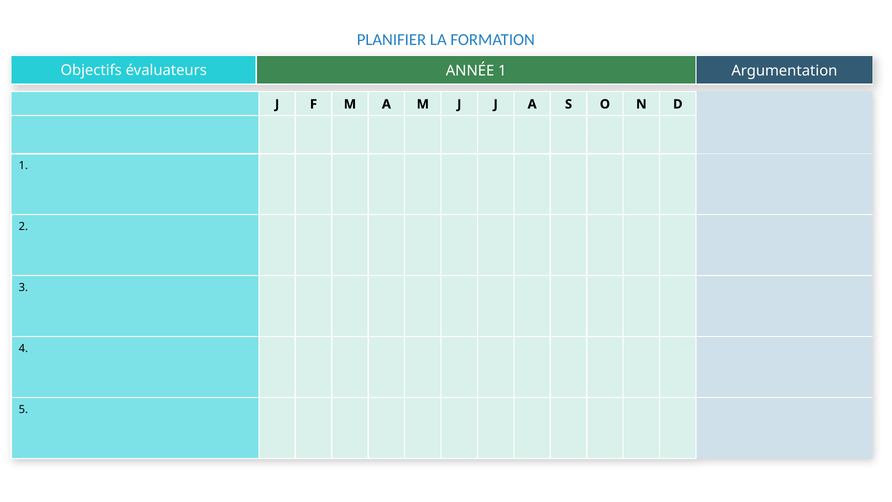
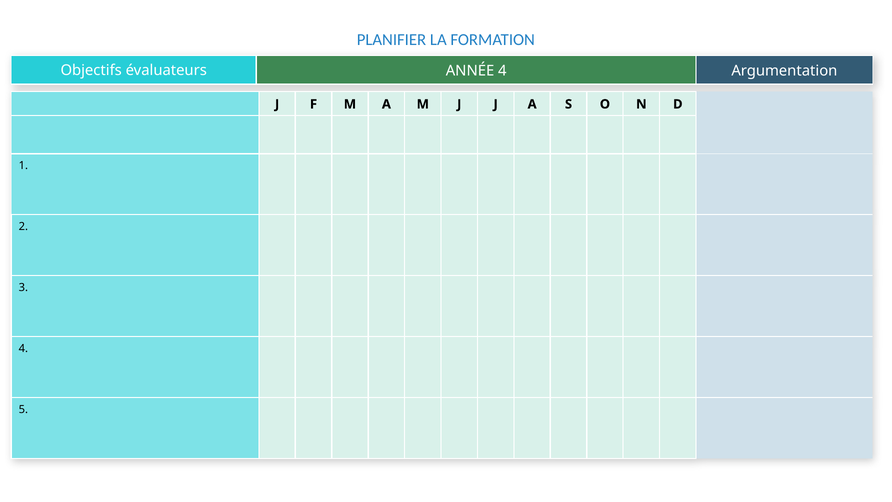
ANNÉE 1: 1 -> 4 (502, 71)
